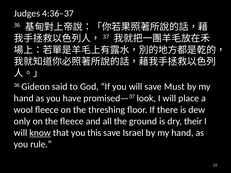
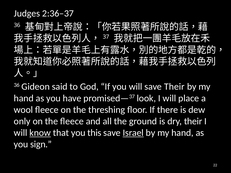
4:36–37: 4:36–37 -> 2:36–37 (58, 13)
save Must: Must -> Their (174, 87)
Israel underline: none -> present (133, 133)
rule: rule -> sign (41, 145)
